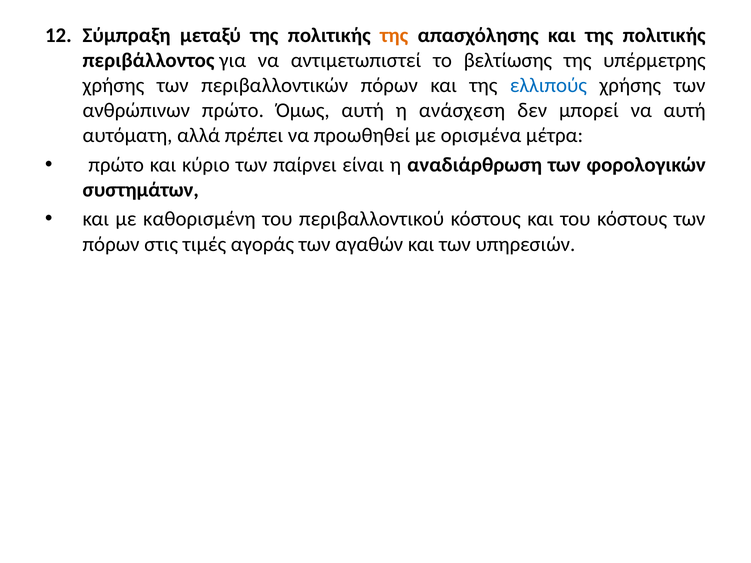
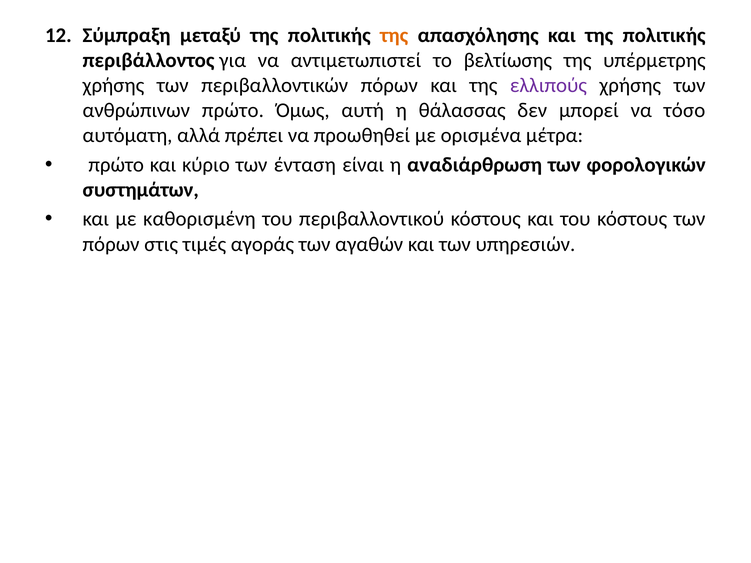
ελλιπούς colour: blue -> purple (548, 86)
ανάσχεση: ανάσχεση -> θάλασσας (462, 111)
να αυτή: αυτή -> τόσο (684, 111)
παίρνει: παίρνει -> ένταση (305, 165)
